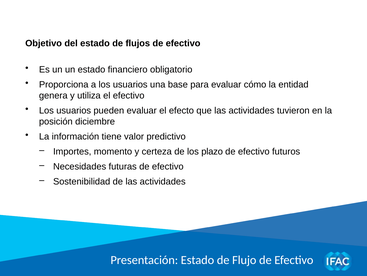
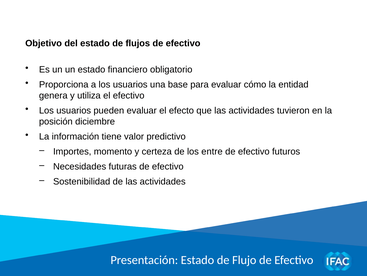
plazo: plazo -> entre (212, 151)
